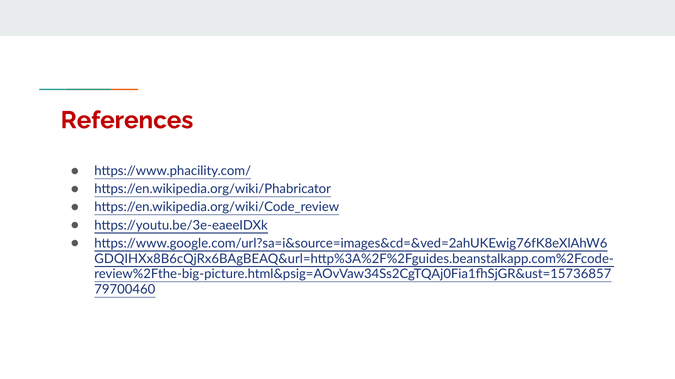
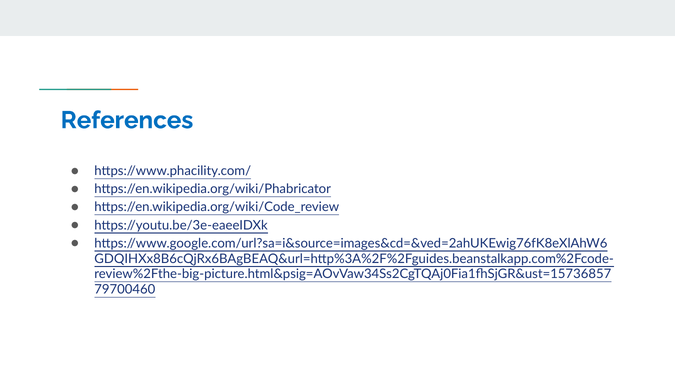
References colour: red -> blue (127, 120)
